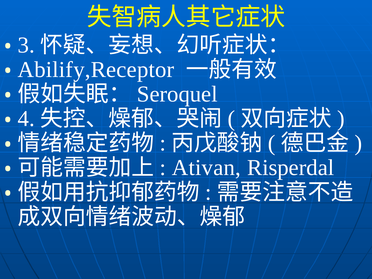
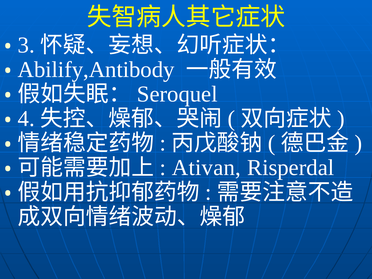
Abilify,Receptor: Abilify,Receptor -> Abilify,Antibody (96, 70)
